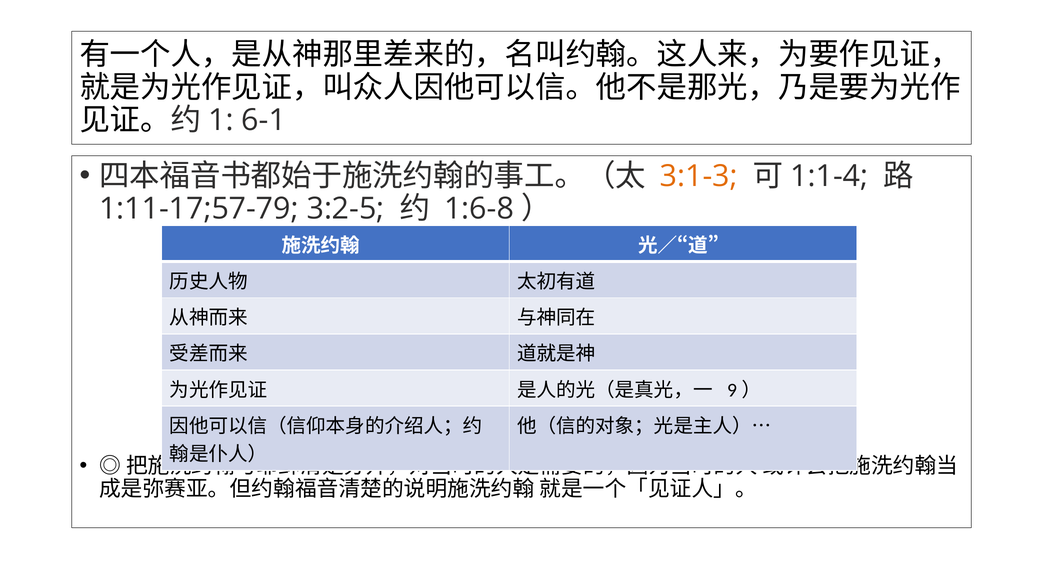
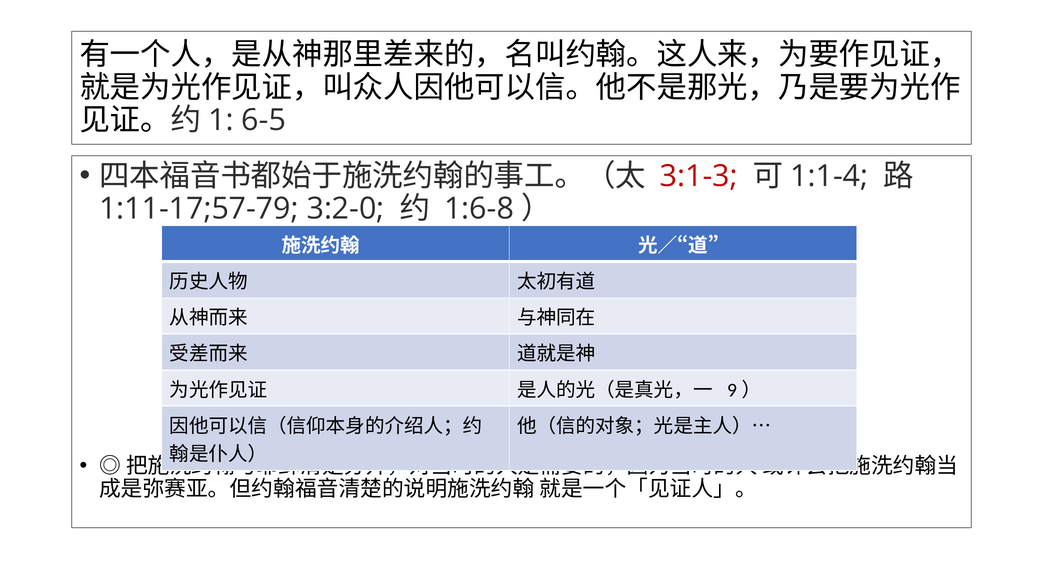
6-1: 6-1 -> 6-5 (264, 121)
3:1-3 colour: orange -> red (699, 176)
3:2-5: 3:2-5 -> 3:2-0 (346, 209)
